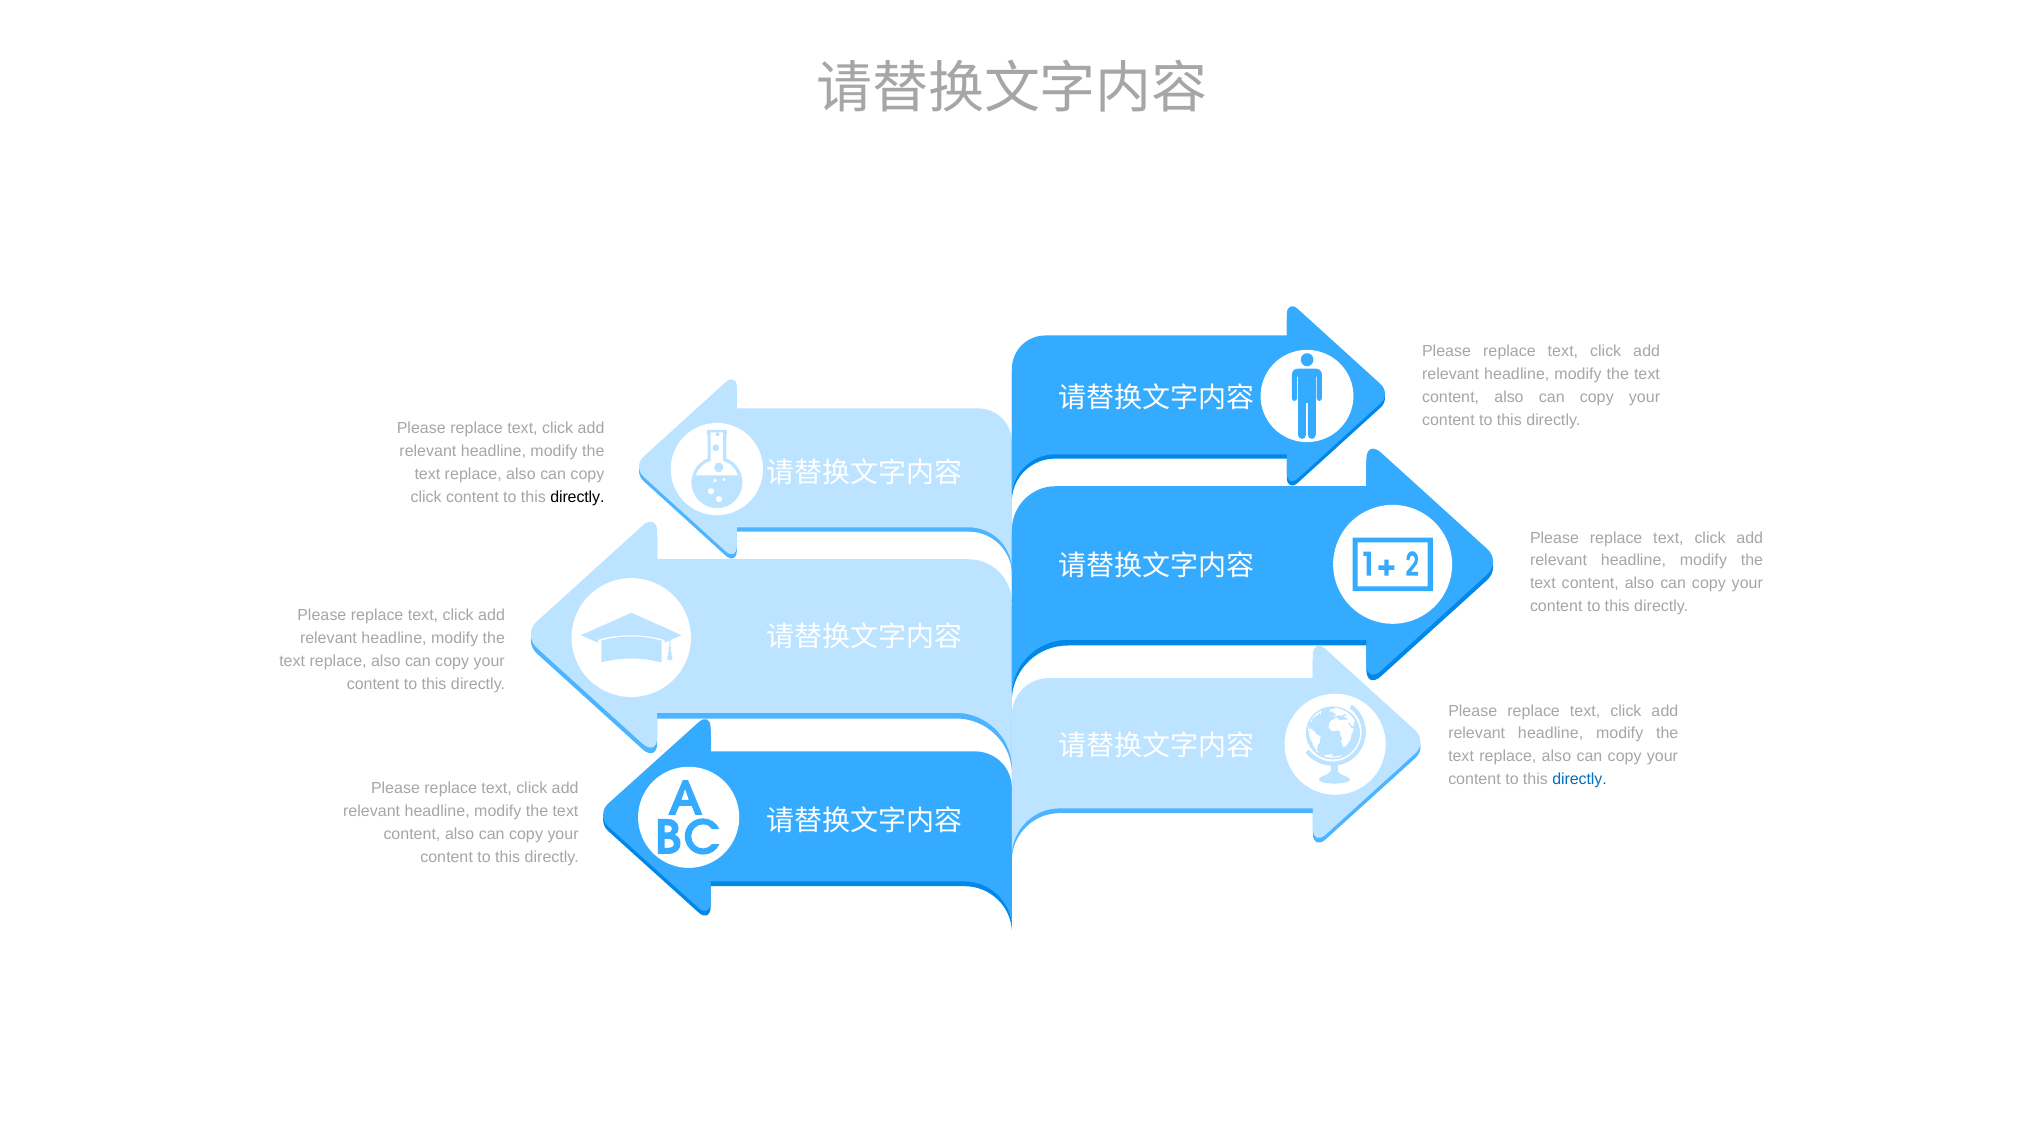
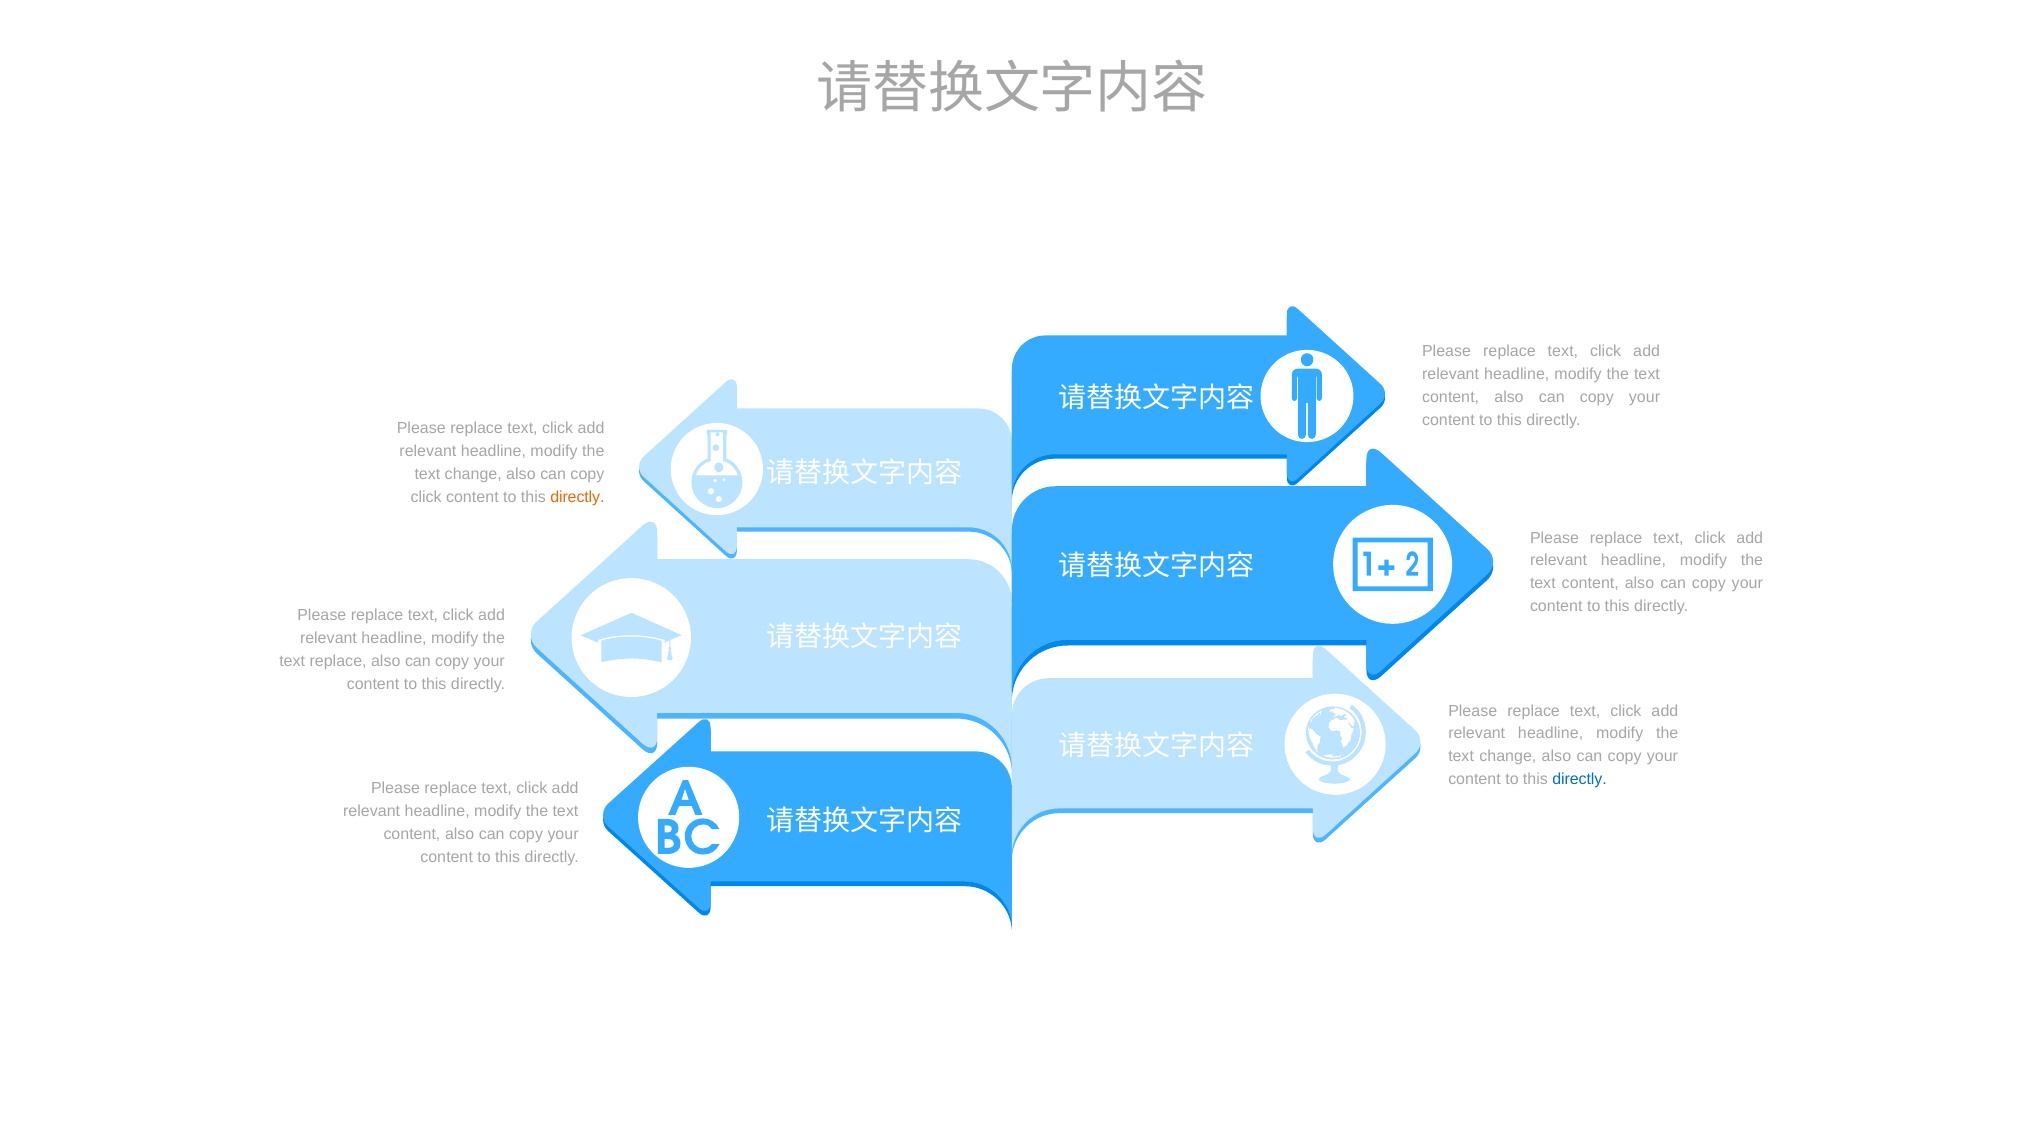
replace: replace -> change (473, 475)
directly colour: black -> orange (577, 498)
replace: replace -> change (1508, 757)
